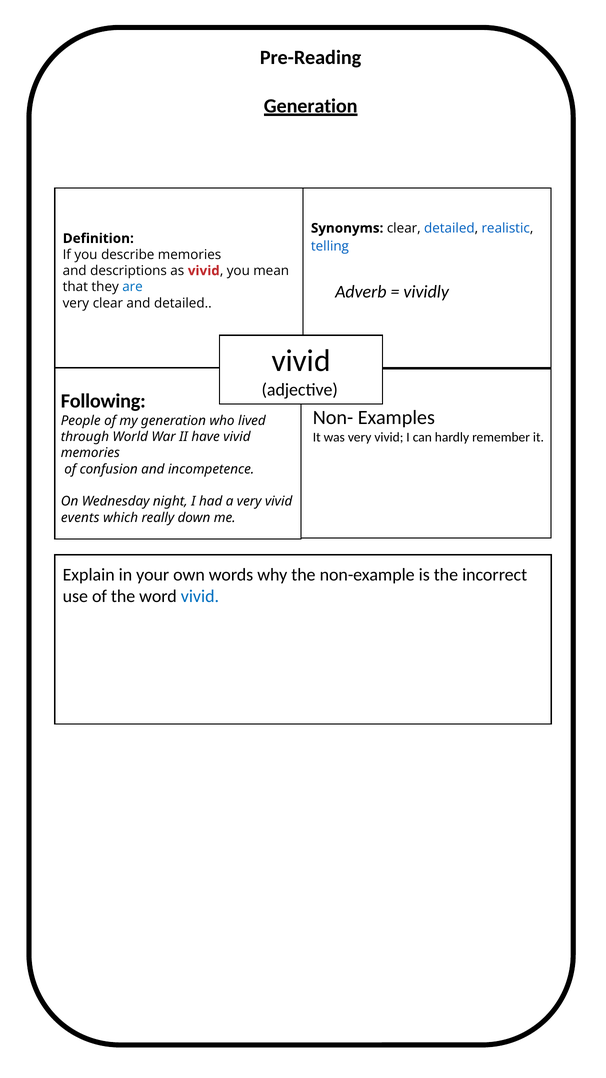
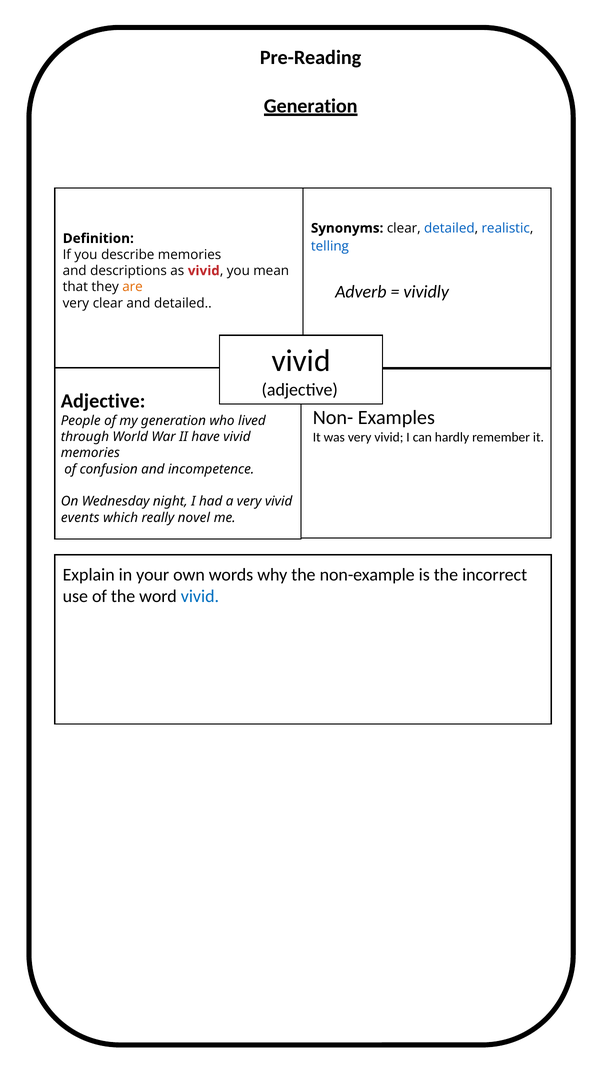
are colour: blue -> orange (133, 287)
Following: Following -> Adjective (103, 401)
down: down -> novel (194, 517)
